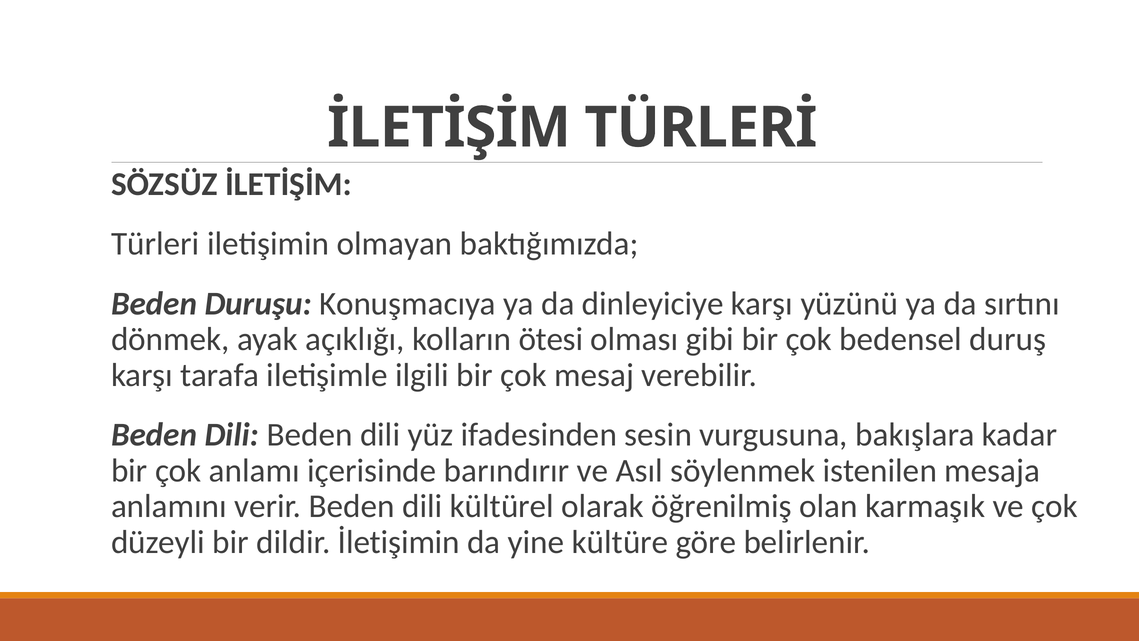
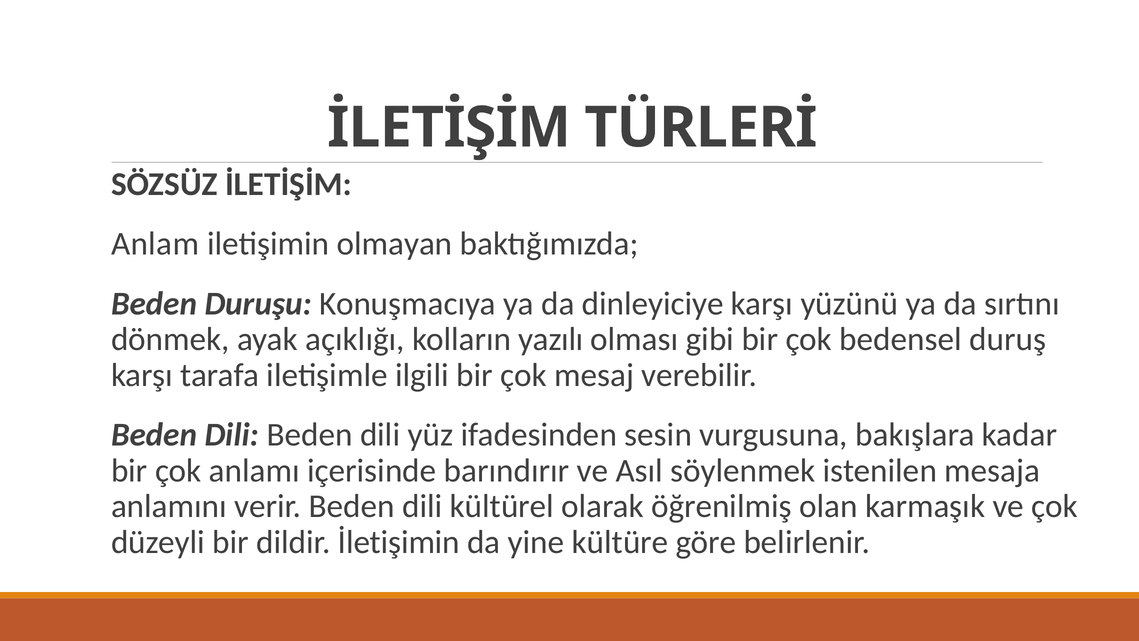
Türleri: Türleri -> Anlam (155, 244)
ötesi: ötesi -> yazılı (551, 339)
